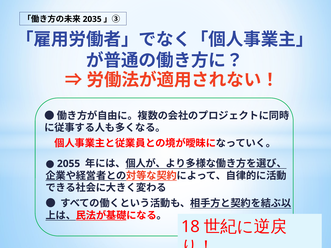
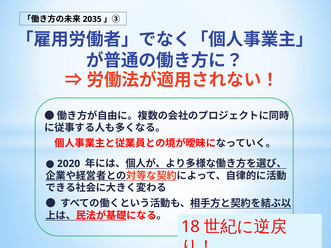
2055: 2055 -> 2020 (69, 164)
